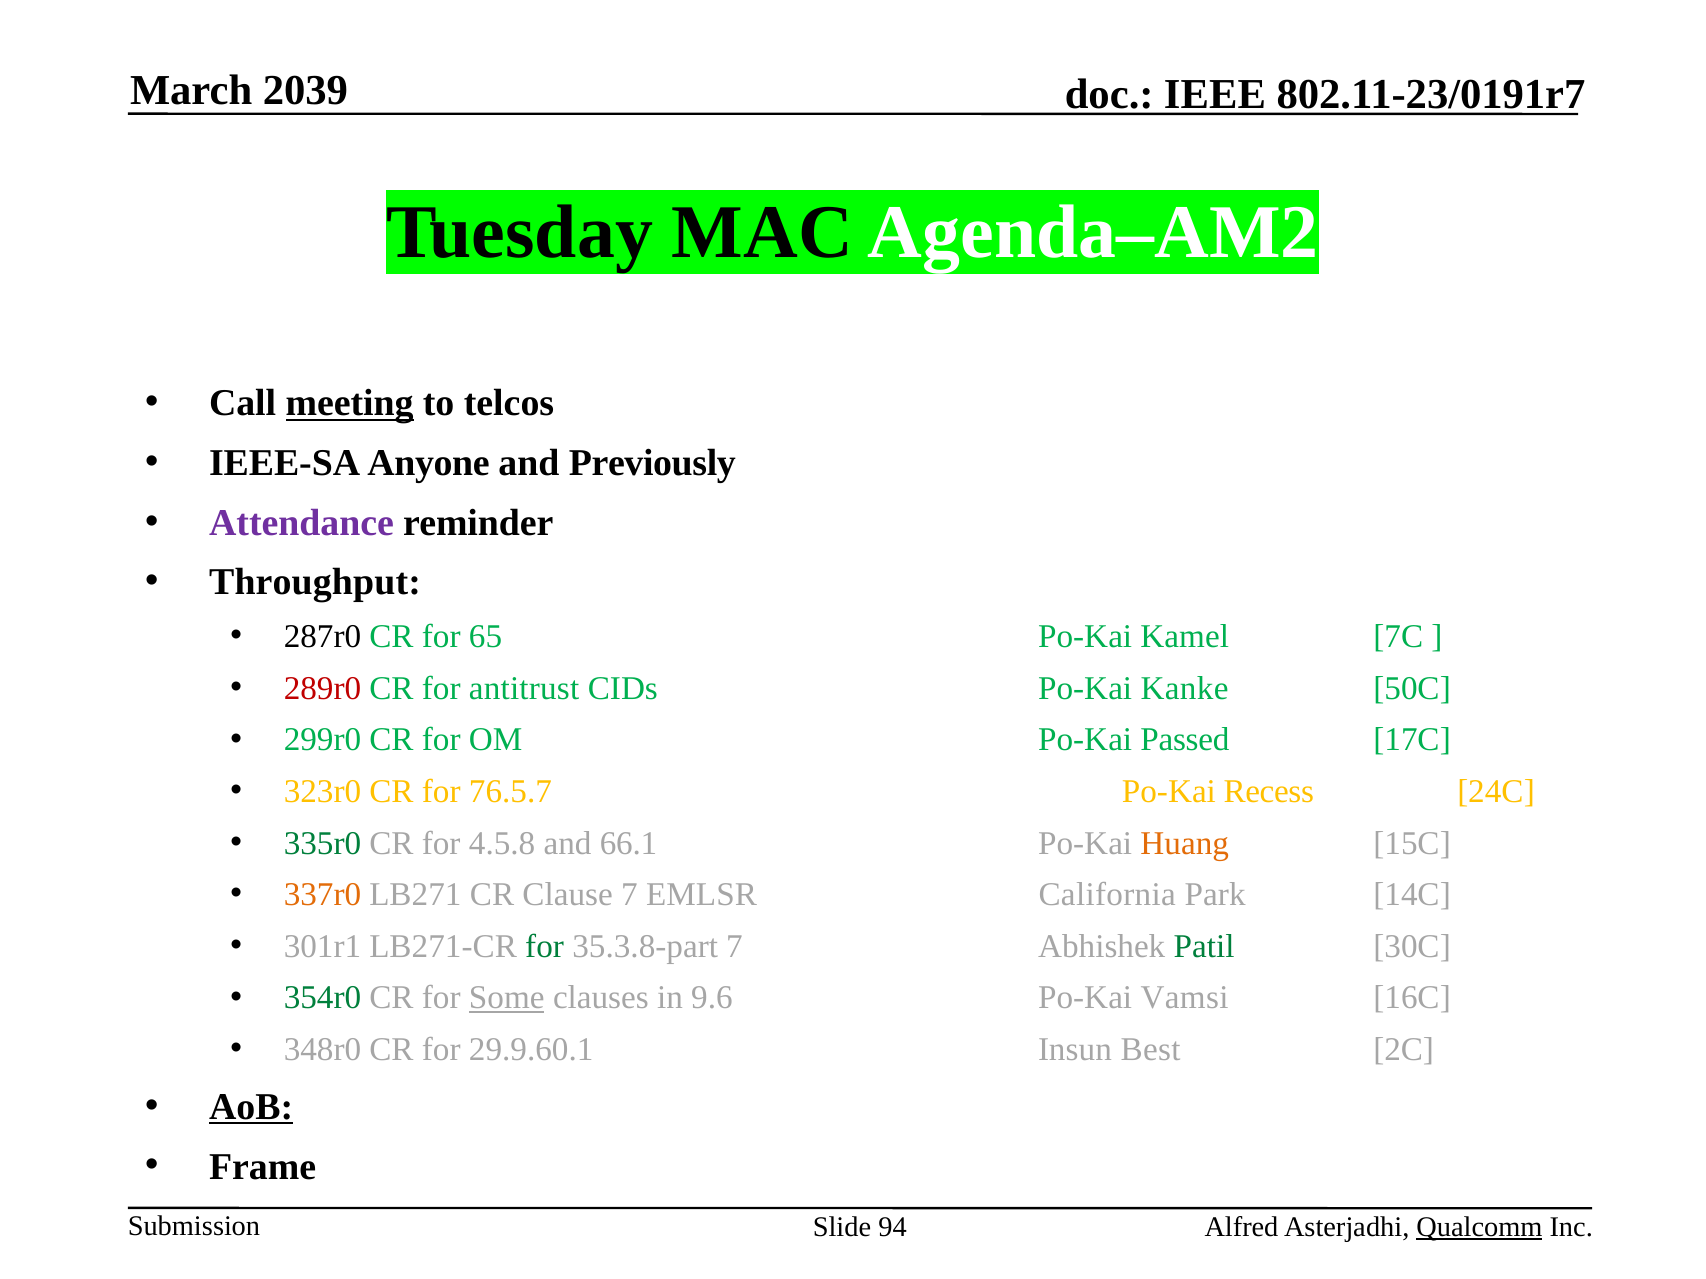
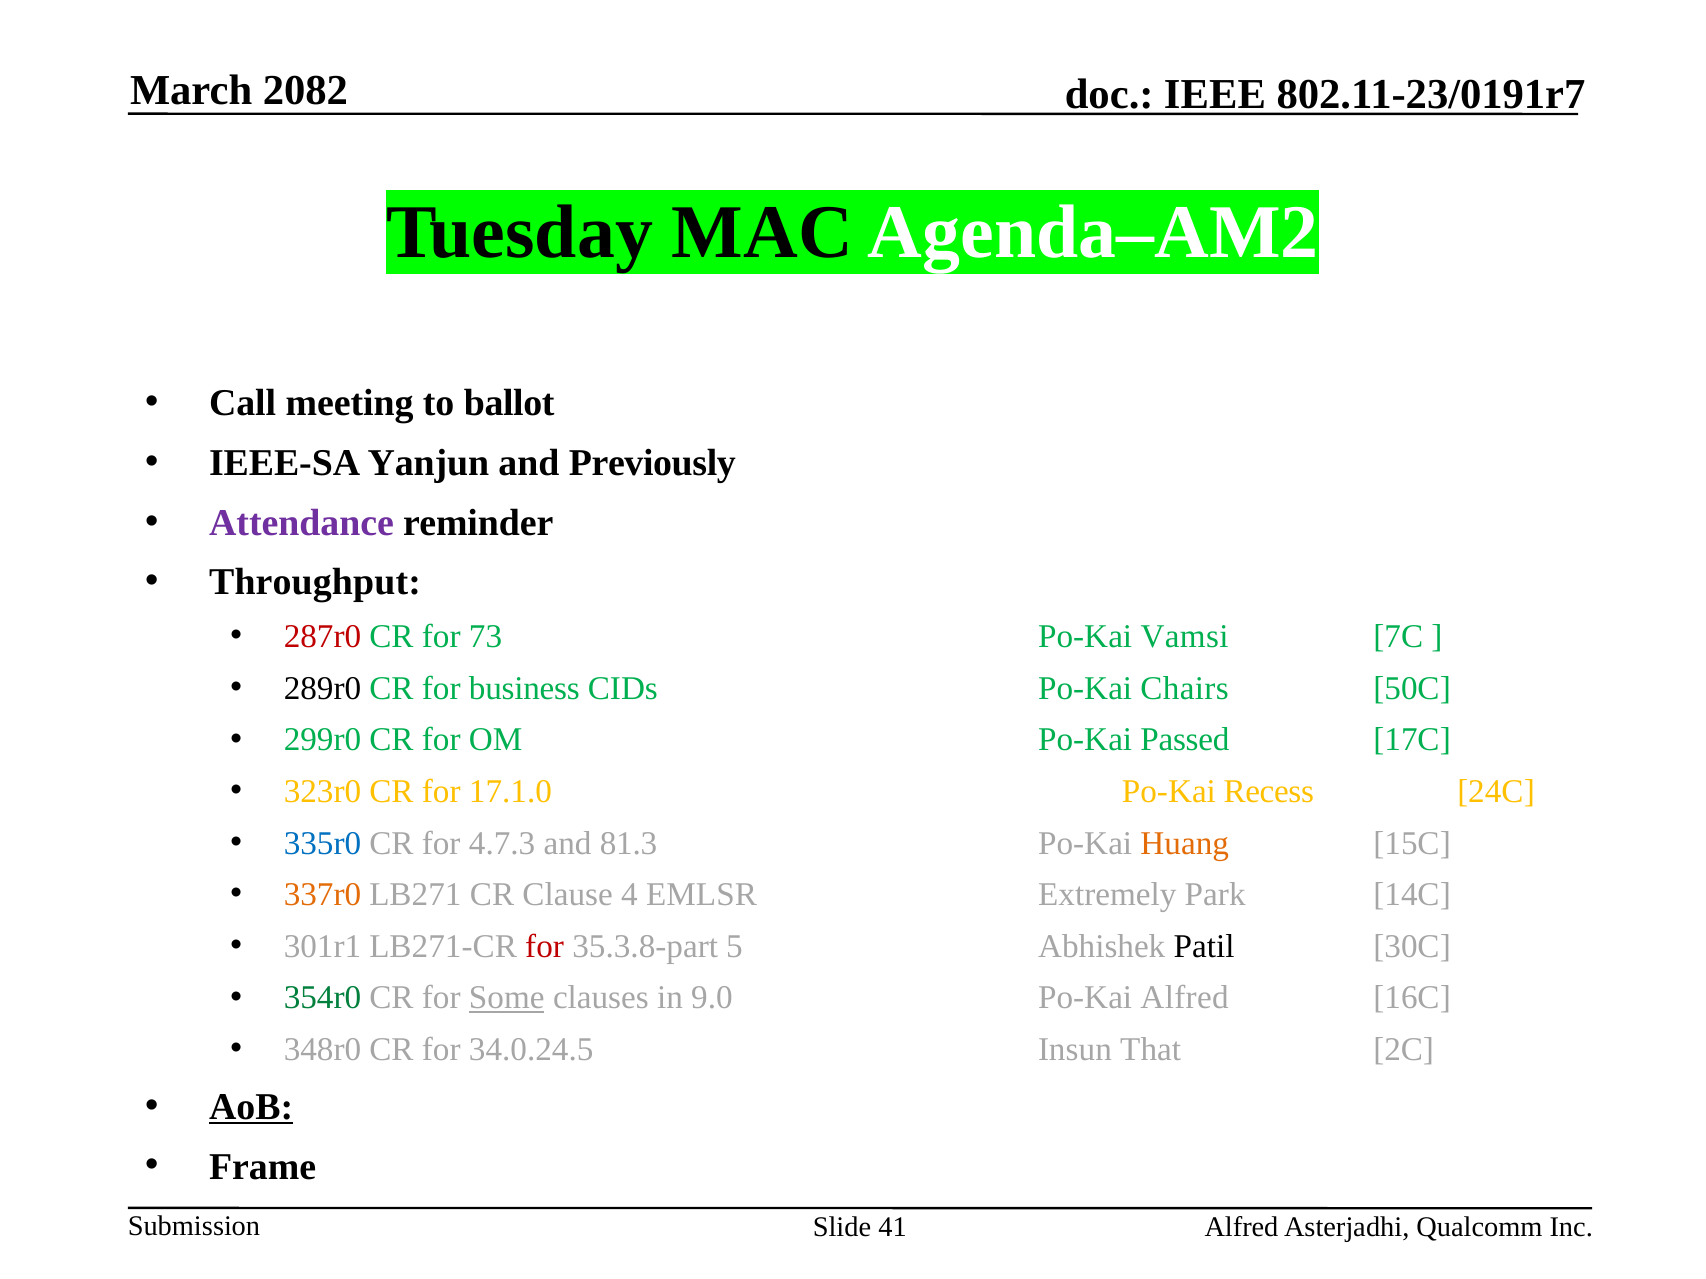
2039: 2039 -> 2082 (305, 90)
meeting underline: present -> none (350, 404)
telcos: telcos -> ballot (509, 404)
Anyone: Anyone -> Yanjun (428, 463)
287r0 colour: black -> red (322, 637)
65: 65 -> 73 (486, 637)
Kamel: Kamel -> Vamsi (1185, 637)
289r0 colour: red -> black (322, 689)
antitrust: antitrust -> business (524, 689)
Kanke: Kanke -> Chairs (1185, 689)
76.5.7: 76.5.7 -> 17.1.0 (510, 792)
335r0 colour: green -> blue (322, 843)
4.5.8: 4.5.8 -> 4.7.3 (502, 843)
66.1: 66.1 -> 81.3 (629, 843)
Clause 7: 7 -> 4 (629, 895)
California: California -> Extremely (1107, 895)
for colour: green -> red (545, 947)
35.3.8-part 7: 7 -> 5 (734, 947)
Patil colour: green -> black (1204, 947)
9.6: 9.6 -> 9.0 (712, 998)
Po-Kai Vamsi: Vamsi -> Alfred (1185, 998)
29.9.60.1: 29.9.60.1 -> 34.0.24.5 (531, 1050)
Best: Best -> That (1151, 1050)
94: 94 -> 41 (893, 1227)
Qualcomm underline: present -> none (1479, 1227)
